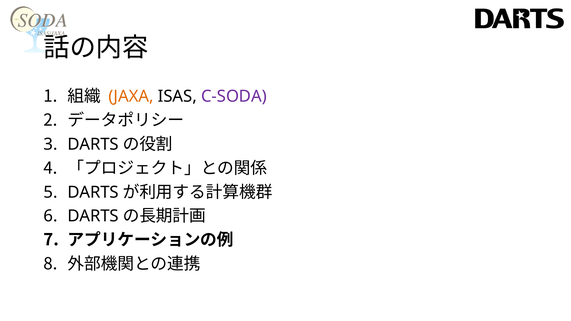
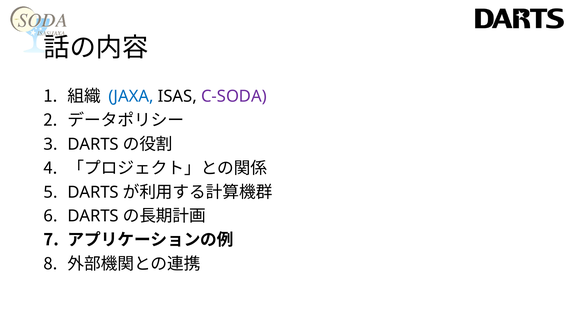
JAXA colour: orange -> blue (131, 97)
